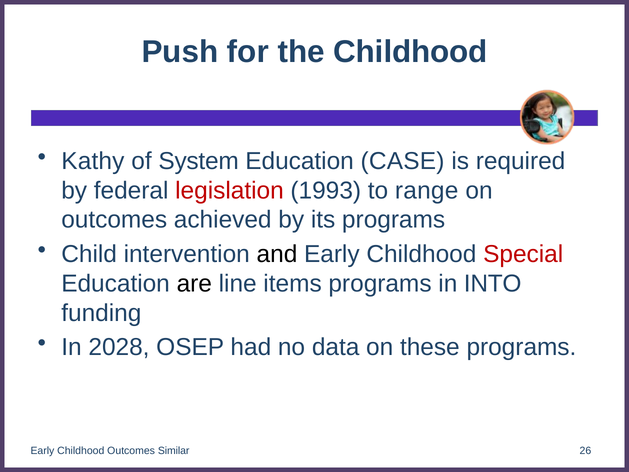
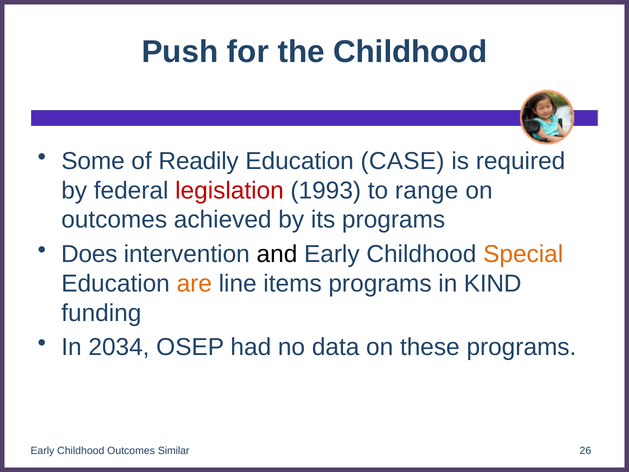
Kathy: Kathy -> Some (93, 161)
System: System -> Readily (199, 161)
Child: Child -> Does (89, 254)
Special colour: red -> orange (523, 254)
are colour: black -> orange (194, 283)
INTO: INTO -> KIND (493, 283)
2028: 2028 -> 2034 (119, 347)
